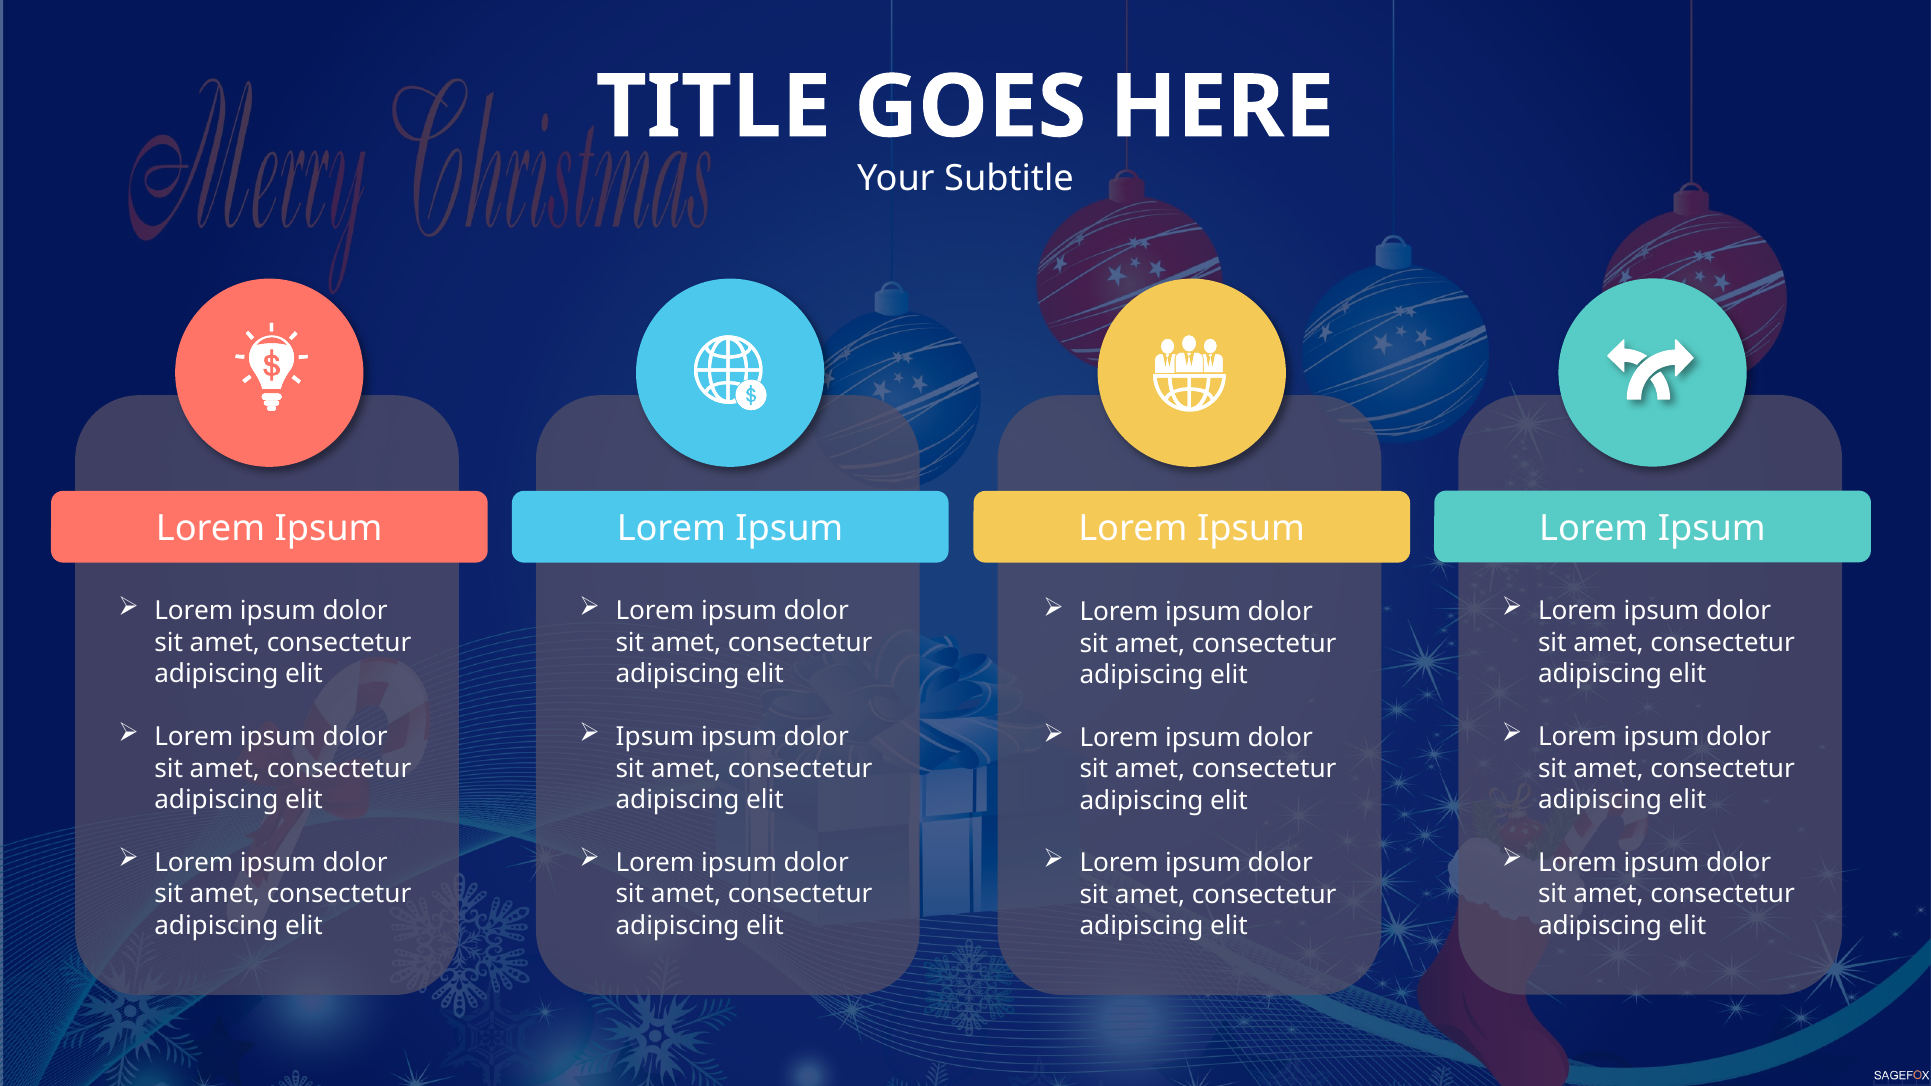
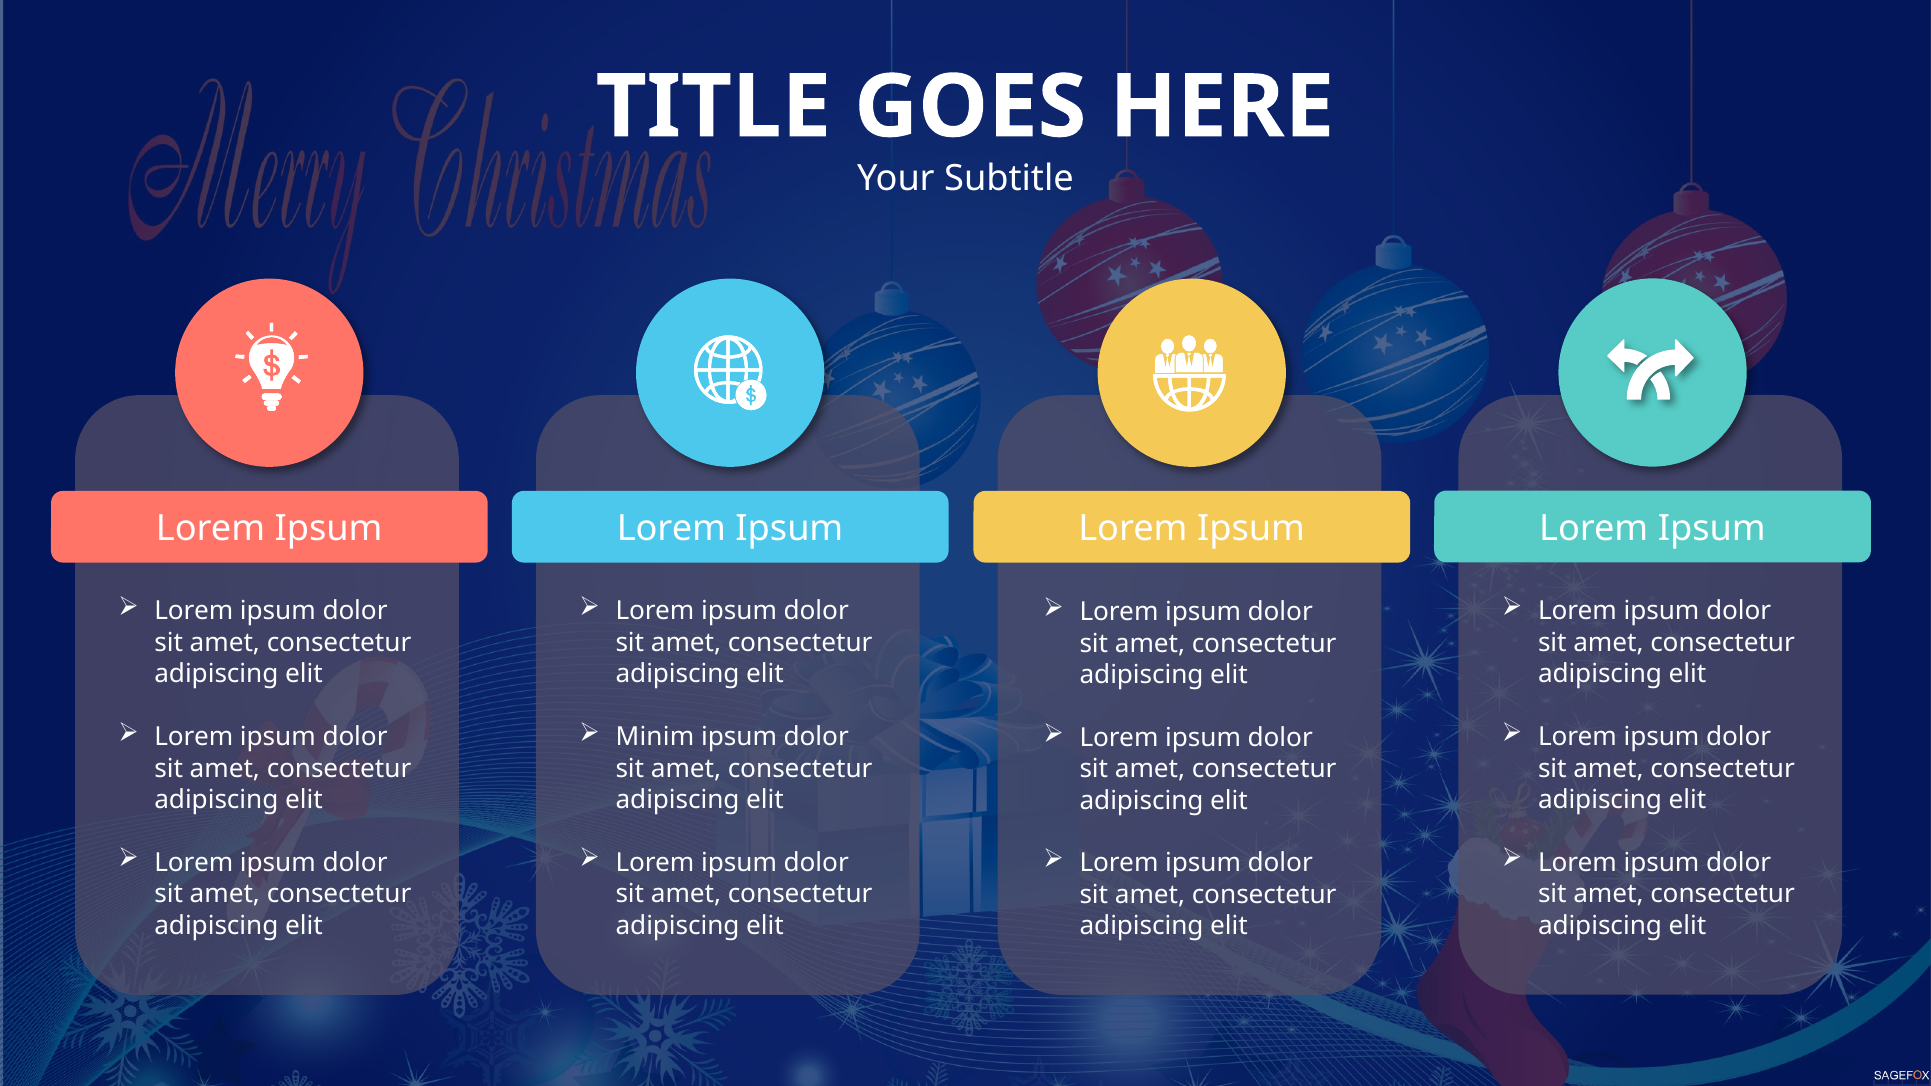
Ipsum: Ipsum -> Minim (655, 737)
